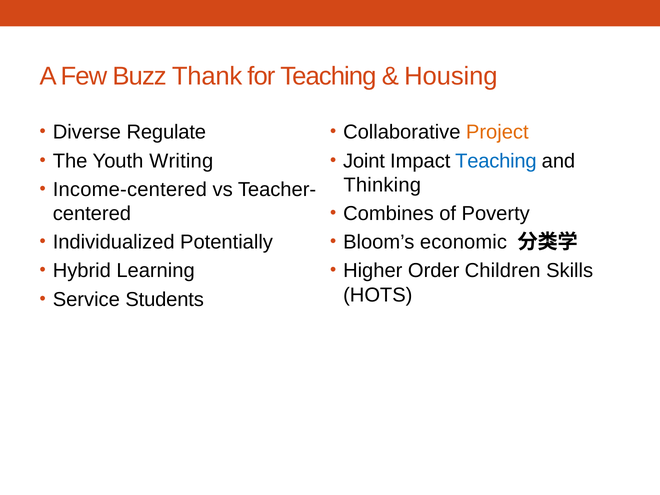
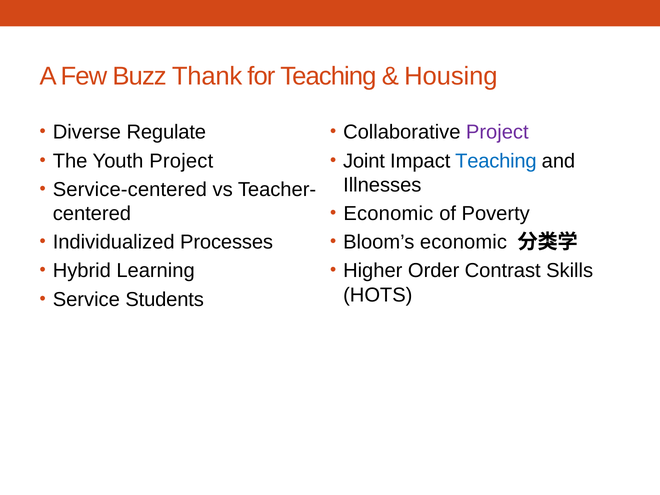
Project colour: orange -> purple (497, 132)
Youth Writing: Writing -> Project (181, 161)
Thinking: Thinking -> Illnesses (382, 185)
Income-centered: Income-centered -> Service-centered (130, 189)
Combines: Combines -> Economic (388, 214)
Potentially: Potentially -> Processes (227, 242)
Children: Children -> Contrast (503, 271)
